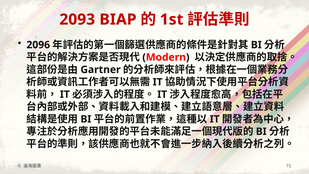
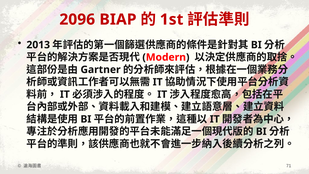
2093: 2093 -> 2096 (77, 19)
2096: 2096 -> 2013 (38, 45)
